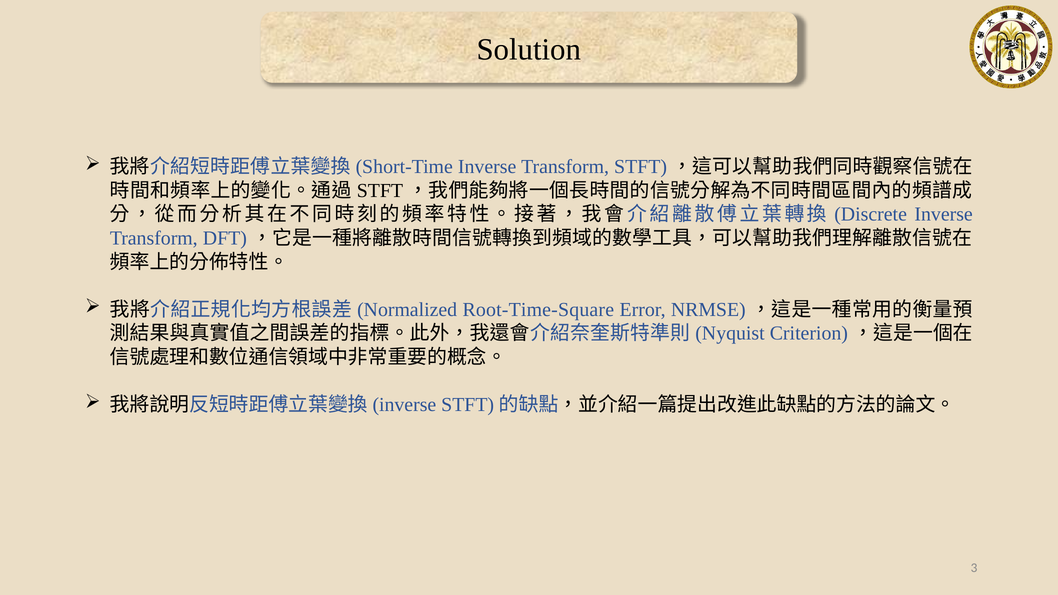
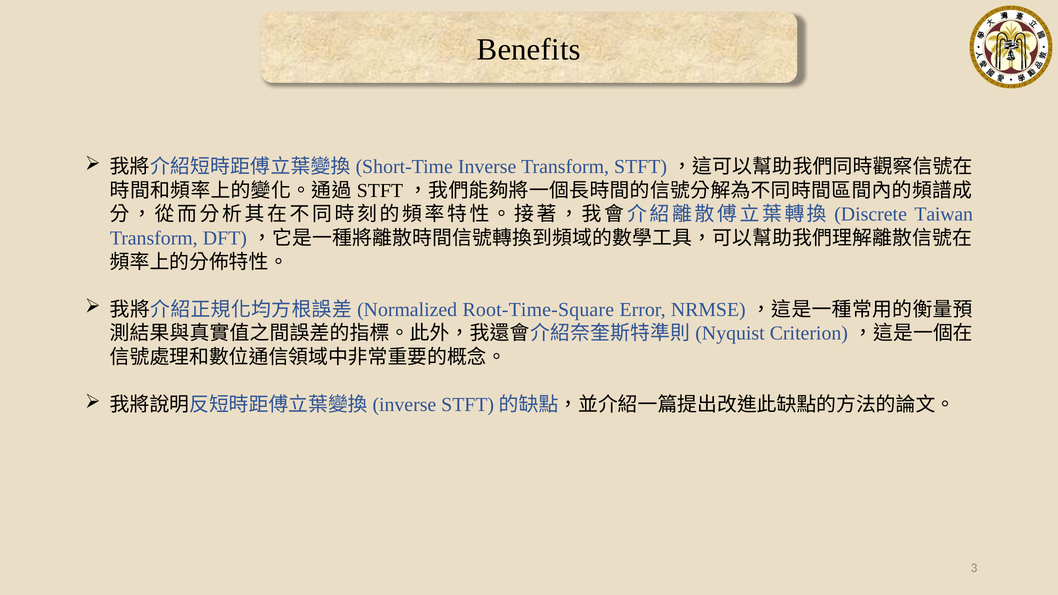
Solution: Solution -> Benefits (529, 49)
Inverse: Inverse -> Taiwan (944, 214)
